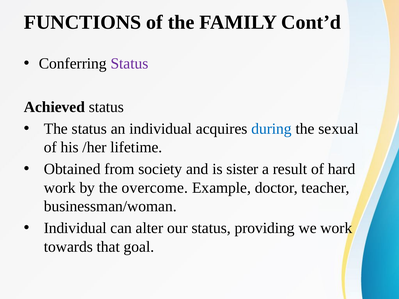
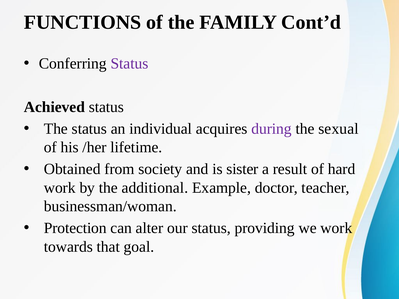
during colour: blue -> purple (272, 129)
overcome: overcome -> additional (155, 188)
Individual: Individual -> Protection (75, 228)
